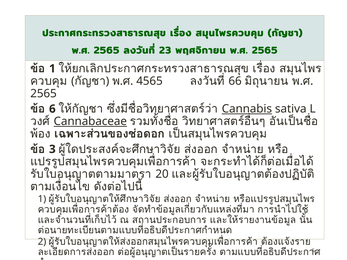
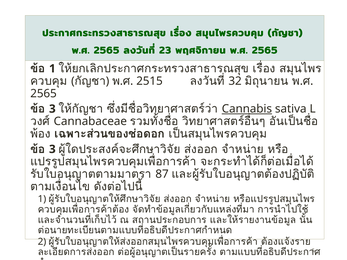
4565: 4565 -> 2515 (149, 81)
66: 66 -> 32 (235, 81)
6: 6 -> 3 (52, 109)
Cannabaceae underline: present -> none (90, 121)
20: 20 -> 87 (162, 174)
